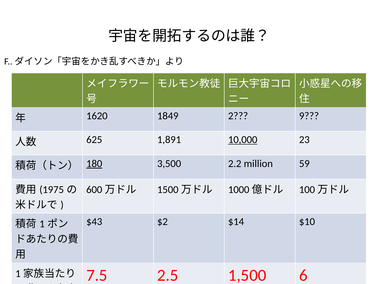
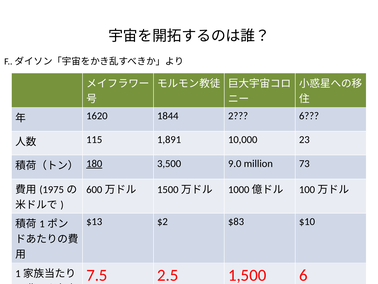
1849: 1849 -> 1844 (168, 116)
2 9: 9 -> 6 (309, 116)
625: 625 -> 115 (94, 139)
10,000 underline: present -> none (243, 139)
2.2: 2.2 -> 9.0 (235, 163)
59: 59 -> 73 (304, 163)
$43: $43 -> $13 (94, 221)
$14: $14 -> $83 (236, 221)
